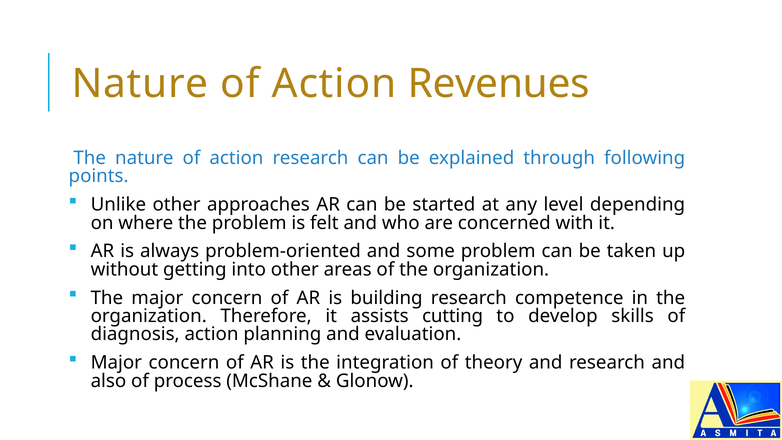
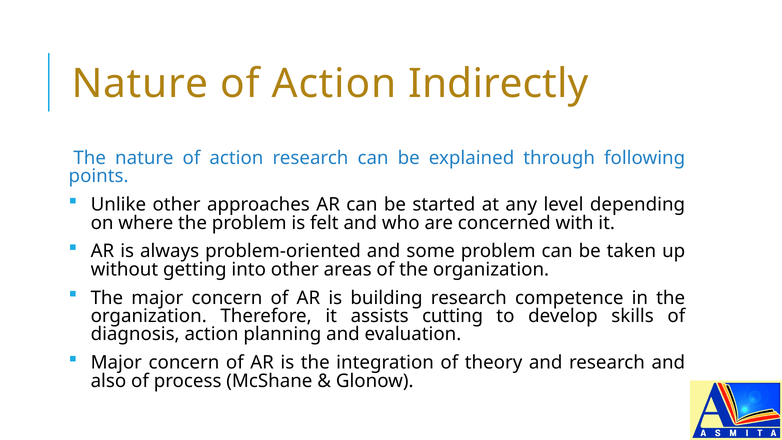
Revenues: Revenues -> Indirectly (498, 84)
